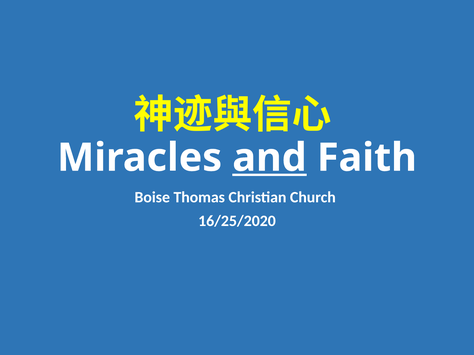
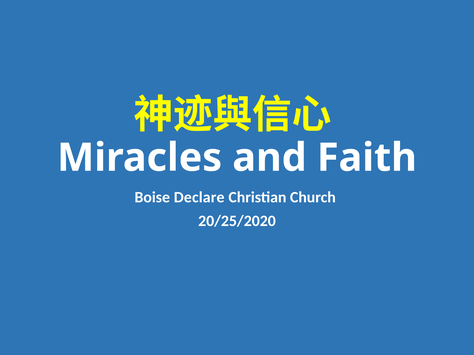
and underline: present -> none (270, 158)
Thomas: Thomas -> Declare (199, 198)
16/25/2020: 16/25/2020 -> 20/25/2020 (237, 221)
